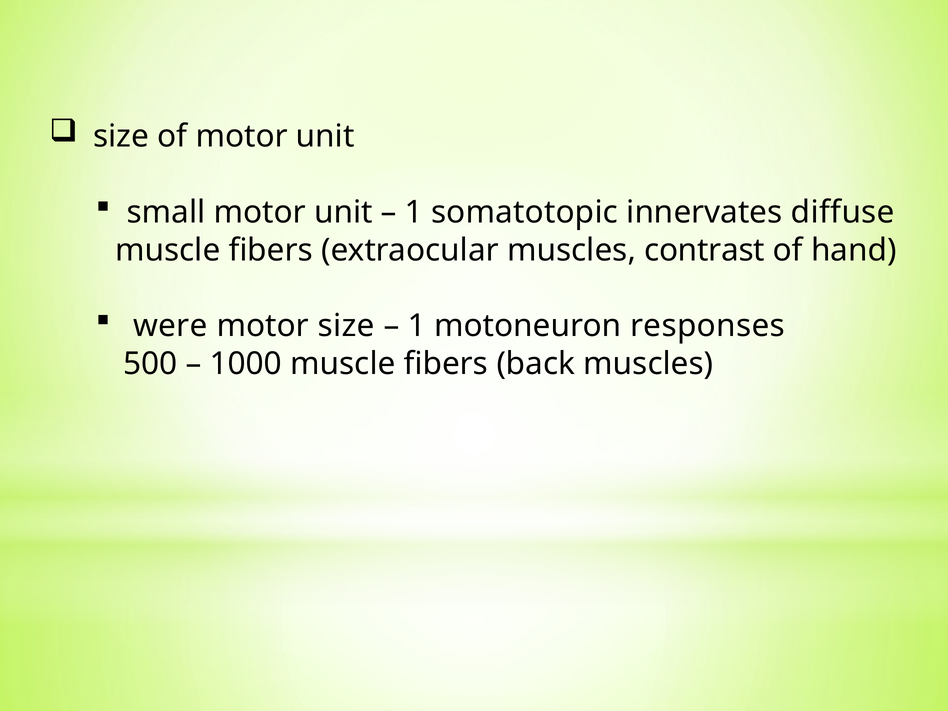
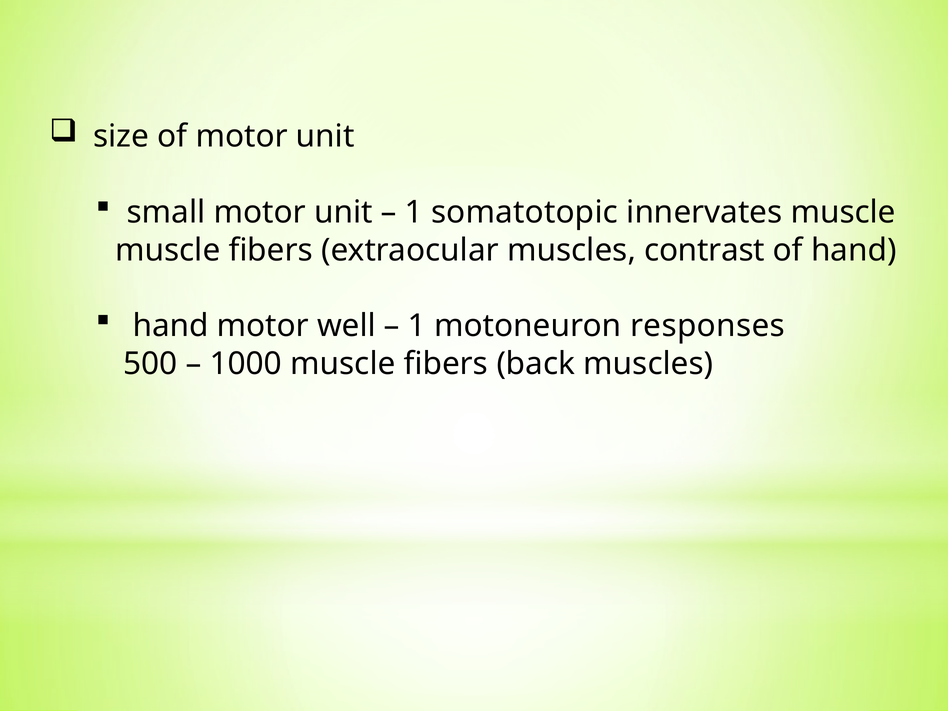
innervates diffuse: diffuse -> muscle (843, 212)
were: were -> hand (171, 326)
motor size: size -> well (346, 326)
